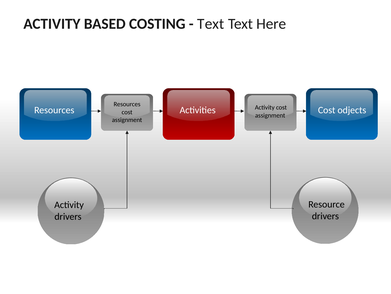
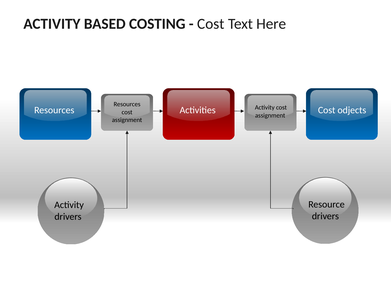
Text: Text -> Cost (211, 24)
